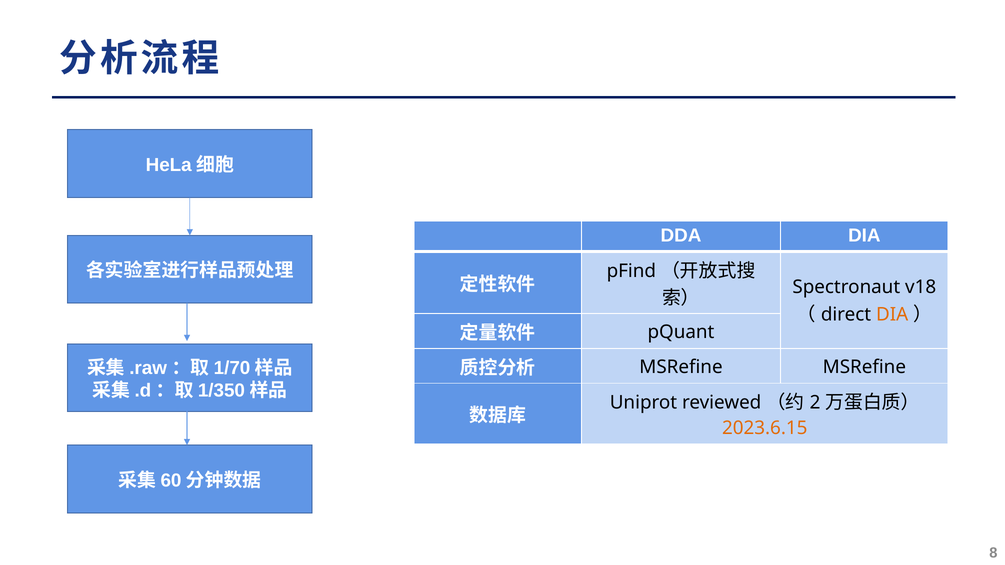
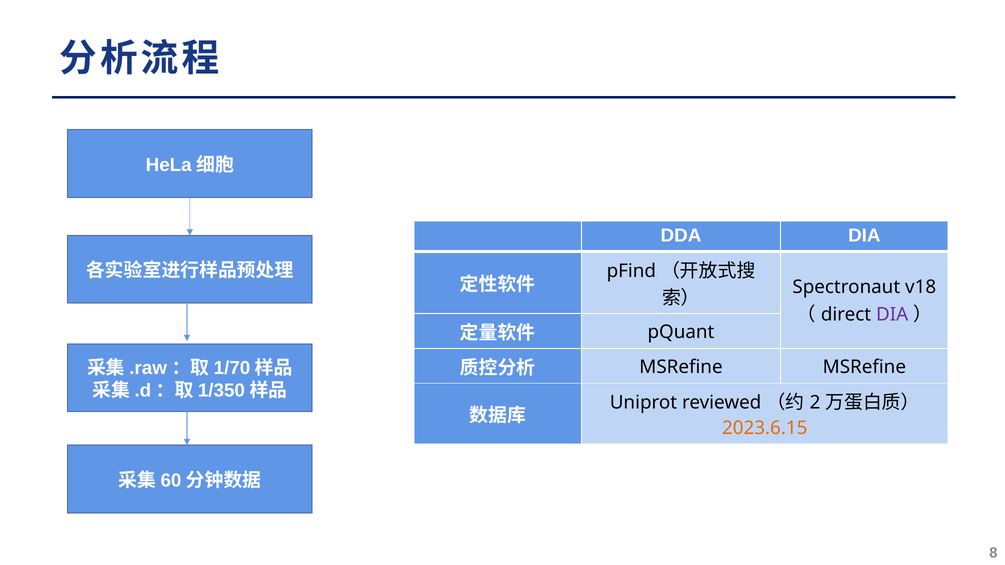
DIA colour: orange -> purple (892, 315)
